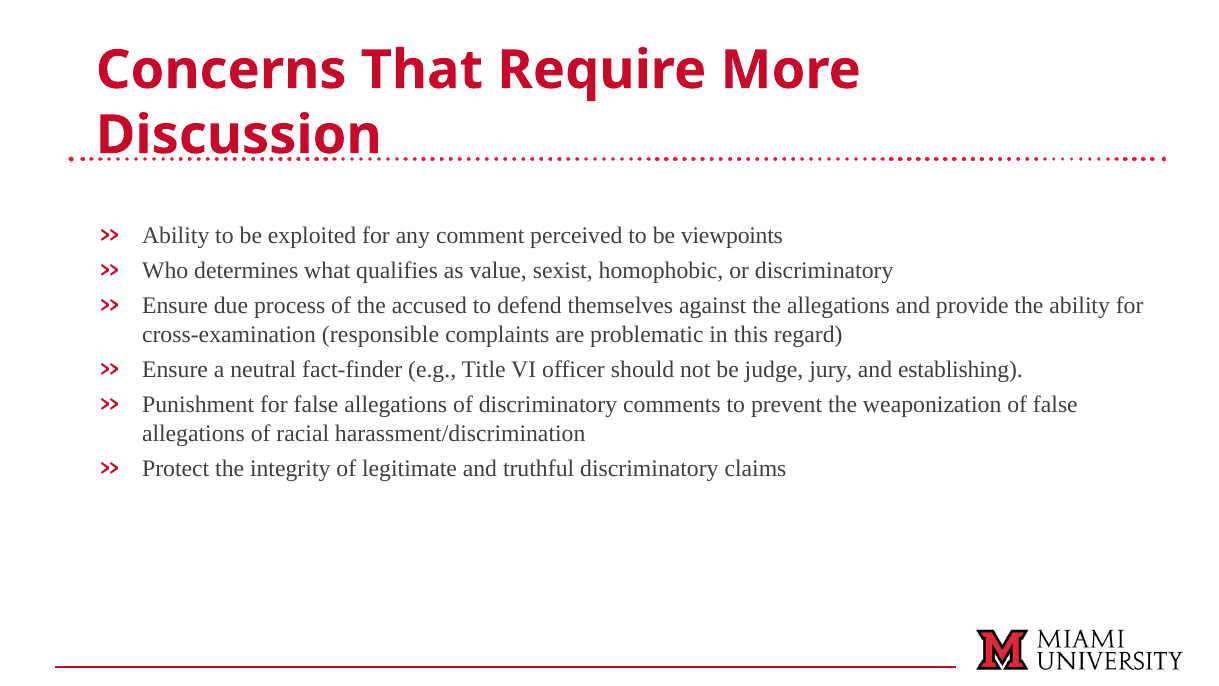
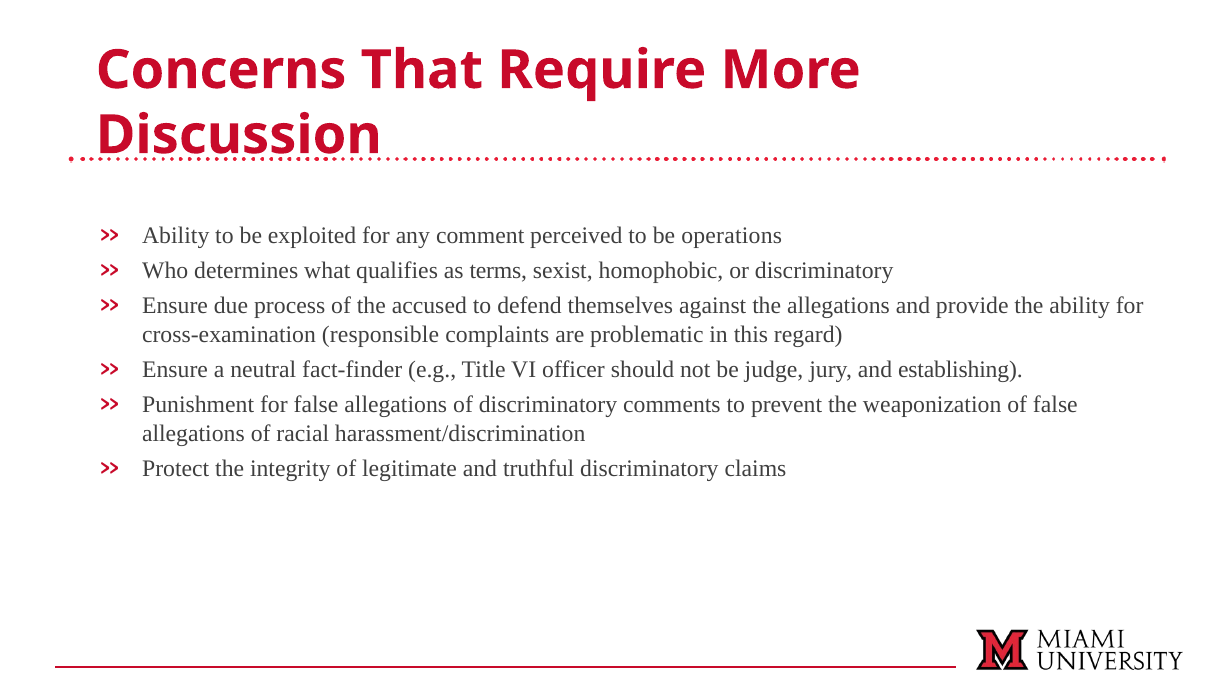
viewpoints: viewpoints -> operations (732, 235)
value: value -> terms (498, 271)
